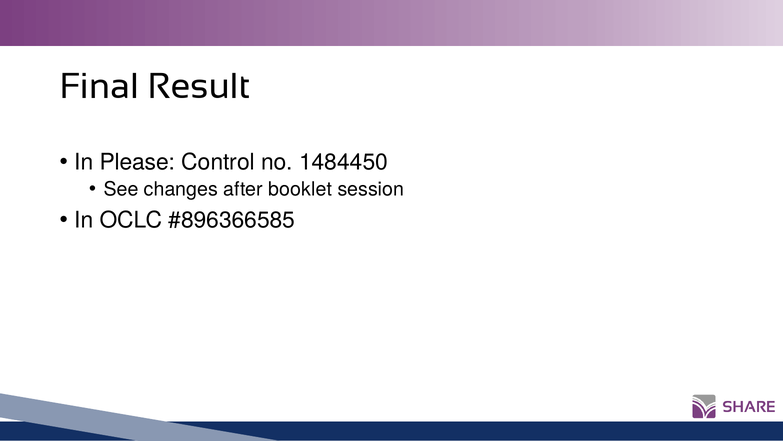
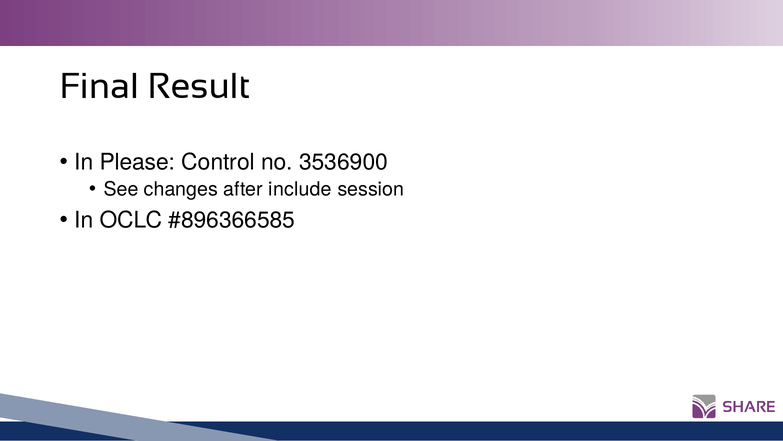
1484450: 1484450 -> 3536900 (344, 162)
booklet: booklet -> include (300, 189)
